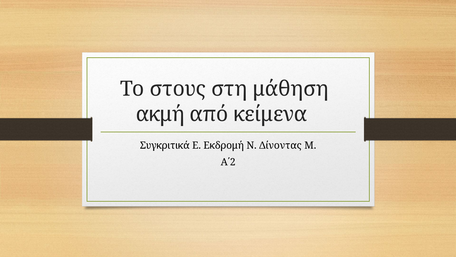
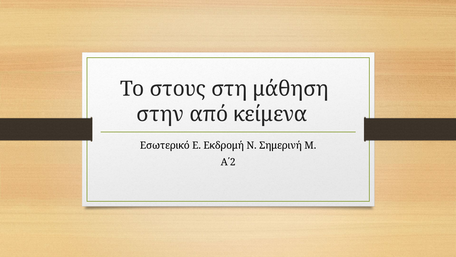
ακμή: ακμή -> στην (160, 114)
Συγκριτικά: Συγκριτικά -> Εσωτερικό (165, 145)
Δίνοντας: Δίνοντας -> Σημερινή (281, 145)
